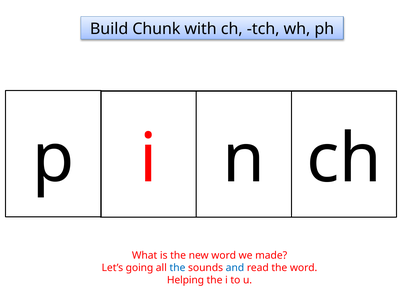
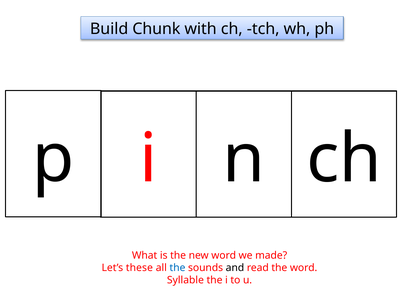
going: going -> these (139, 268)
and colour: blue -> black (235, 268)
Helping: Helping -> Syllable (185, 280)
